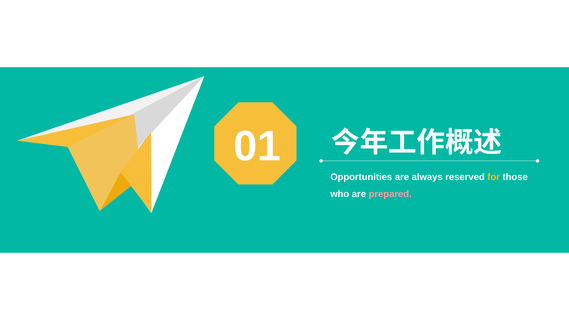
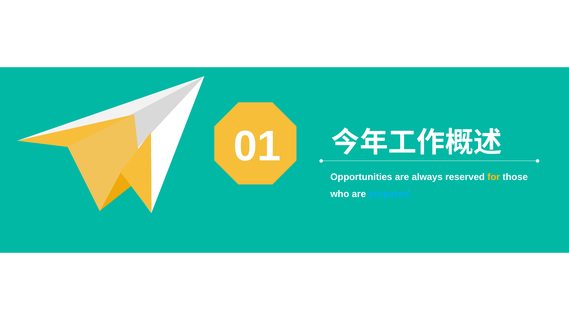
prepared colour: pink -> light blue (390, 194)
